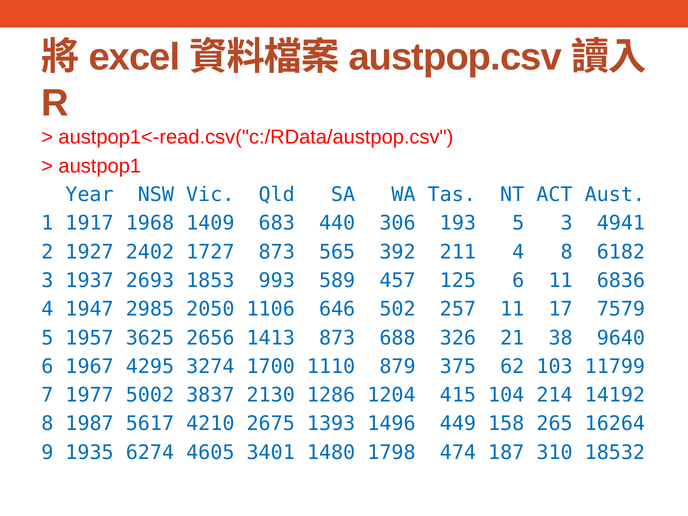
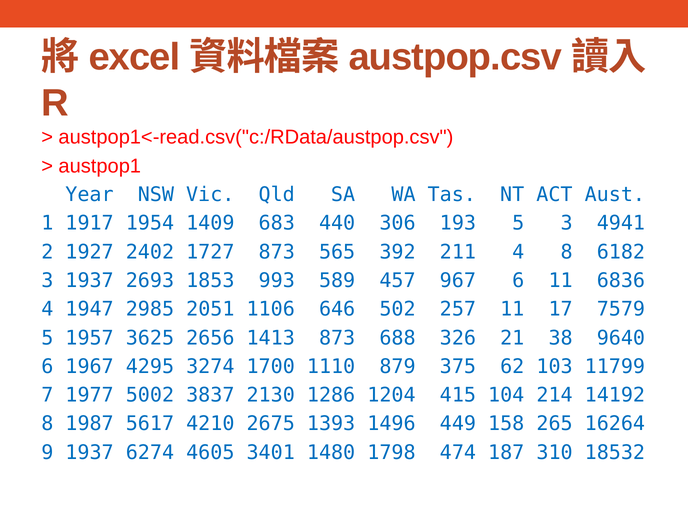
1968: 1968 -> 1954 (150, 223)
125: 125 -> 967 (458, 281)
2050: 2050 -> 2051 (210, 309)
9 1935: 1935 -> 1937 (90, 453)
